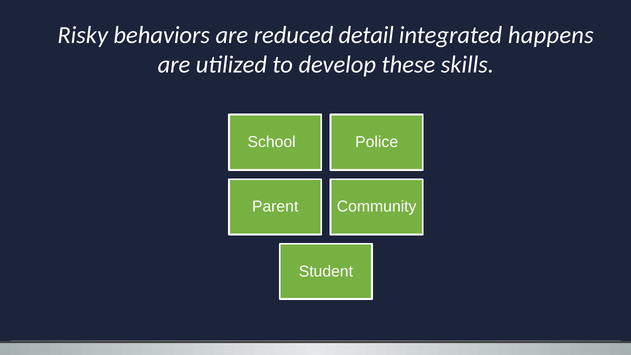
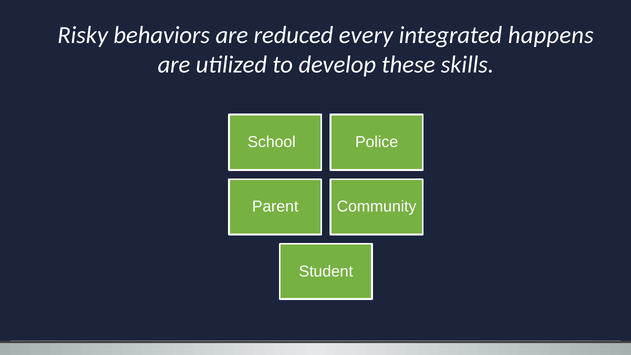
detail: detail -> every (366, 35)
